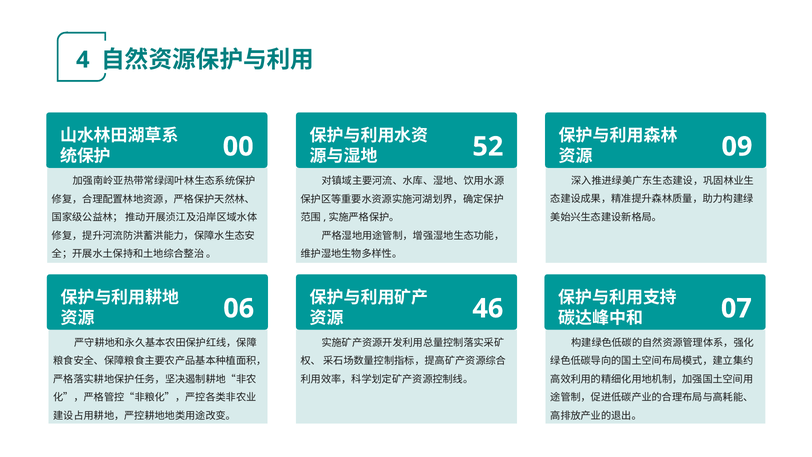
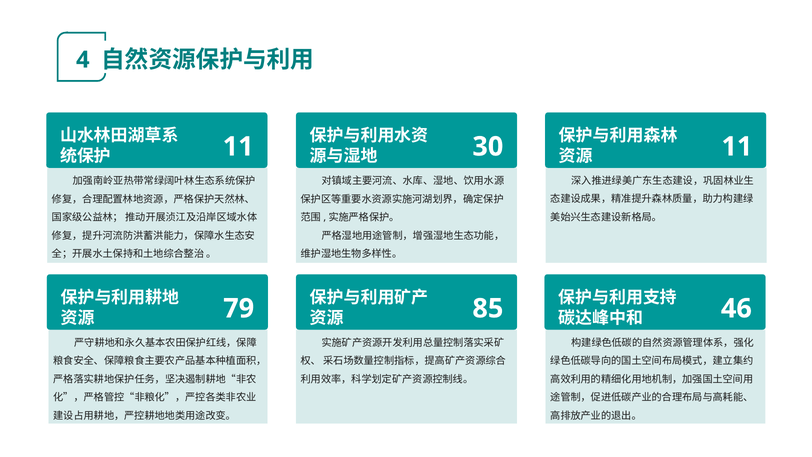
00: 00 -> 11 (238, 147)
52: 52 -> 30 (488, 147)
09: 09 -> 11 (737, 147)
06: 06 -> 79 (239, 308)
46: 46 -> 85 (488, 308)
07: 07 -> 46 (736, 308)
